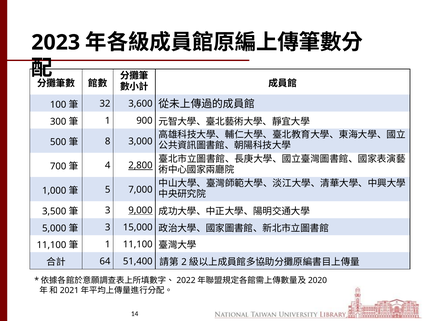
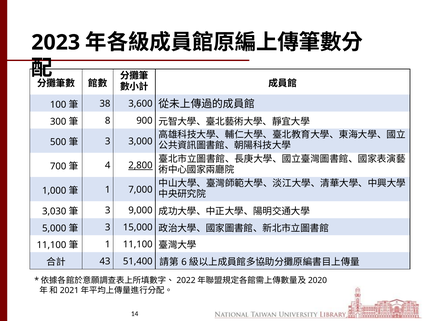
32: 32 -> 38 (105, 104)
1: 1 -> 8 (108, 121)
8: 8 -> 3 (108, 141)
5: 5 -> 1 (108, 190)
3,500: 3,500 -> 3,030 (54, 211)
9,000 underline: present -> none (140, 210)
64: 64 -> 43 (105, 261)
2: 2 -> 6 (184, 262)
